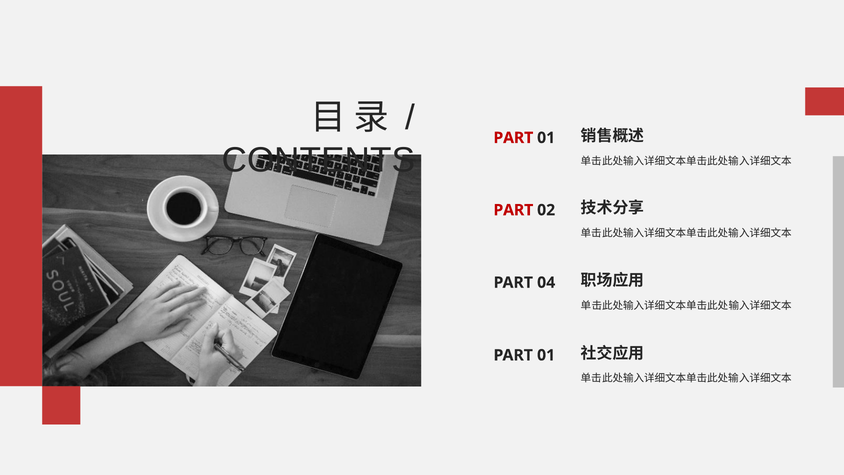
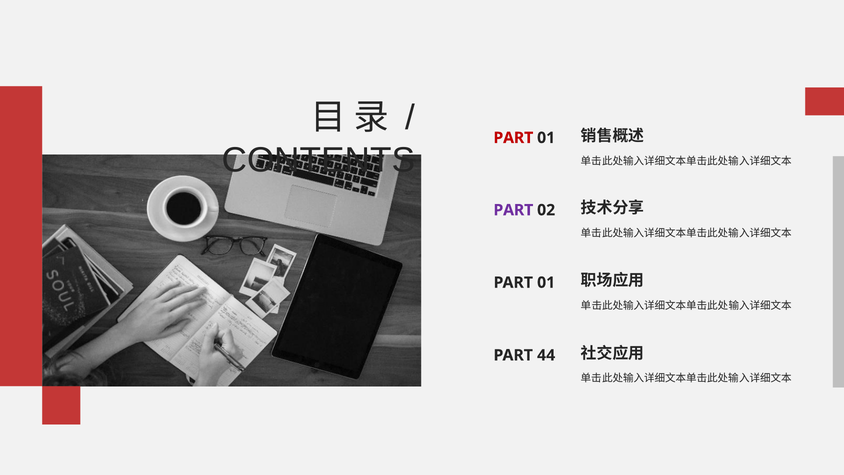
PART colour: red -> purple (513, 210)
04: 04 -> 01 (546, 282)
01: 01 -> 44 (546, 355)
